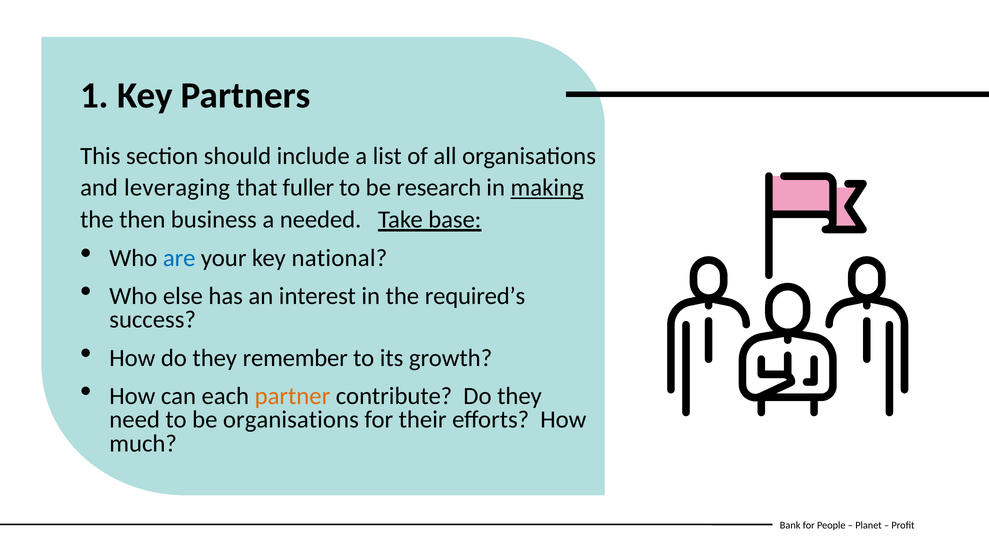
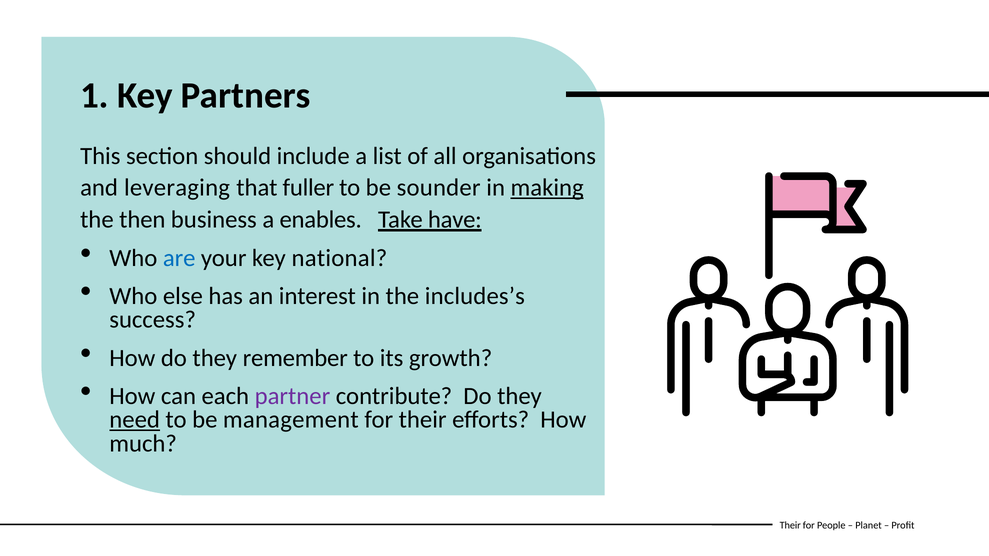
research: research -> sounder (439, 188)
needed: needed -> enables (321, 220)
base: base -> have (455, 220)
required’s: required’s -> includes’s (475, 296)
partner colour: orange -> purple (292, 396)
need underline: none -> present (135, 420)
be organisations: organisations -> management (291, 420)
Bank: Bank -> Their (790, 525)
